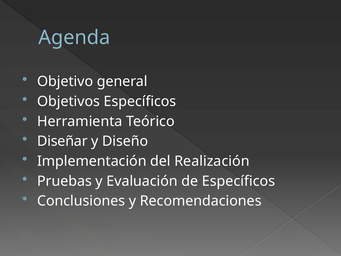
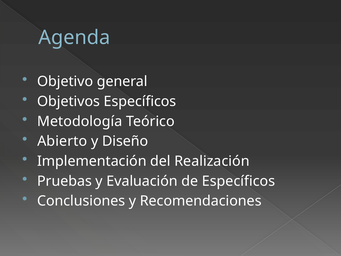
Herramienta: Herramienta -> Metodología (80, 121)
Diseñar: Diseñar -> Abierto (62, 141)
